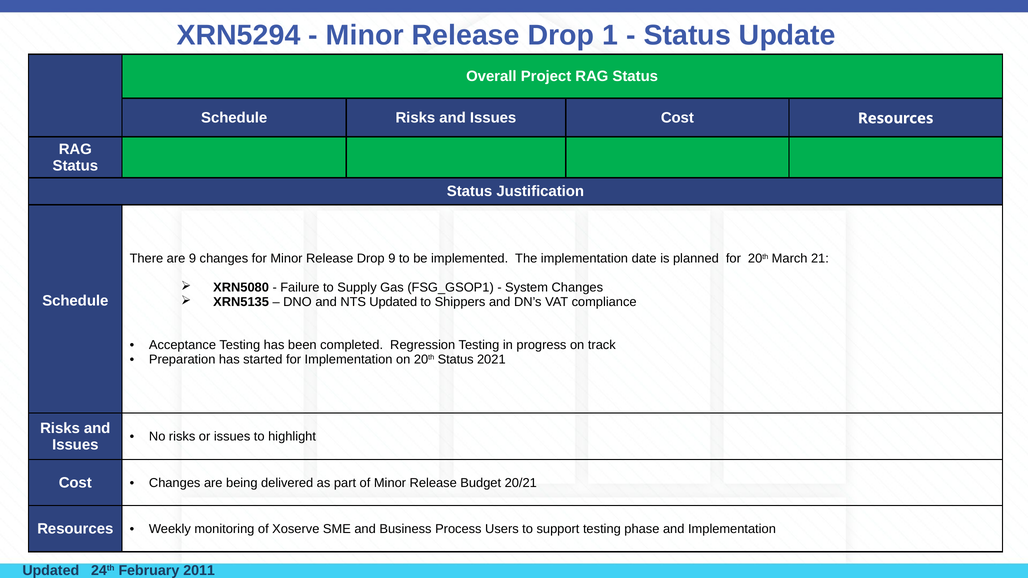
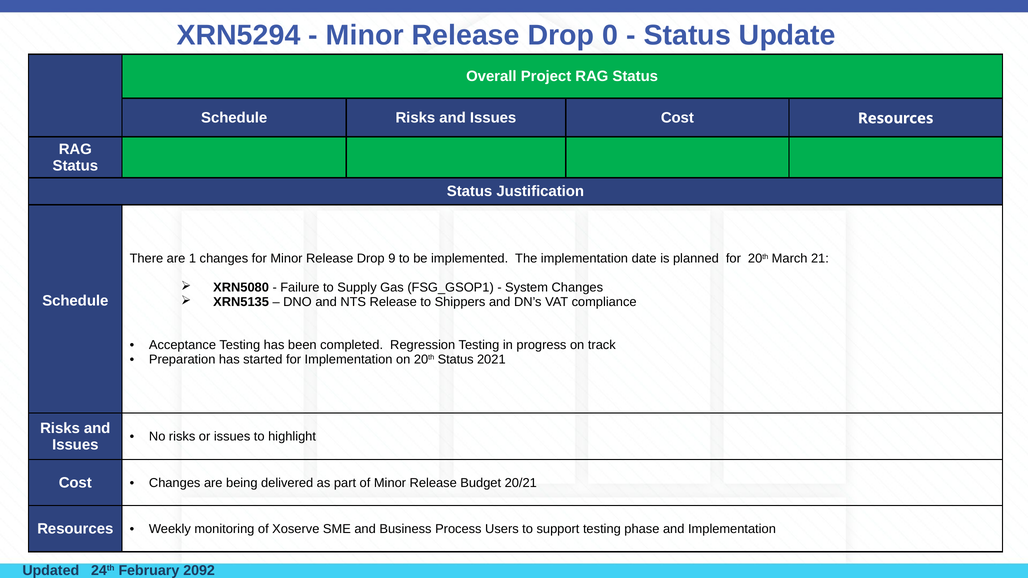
1: 1 -> 0 (610, 36)
are 9: 9 -> 1 (192, 259)
NTS Updated: Updated -> Release (393, 302)
2011: 2011 -> 2092 (199, 571)
